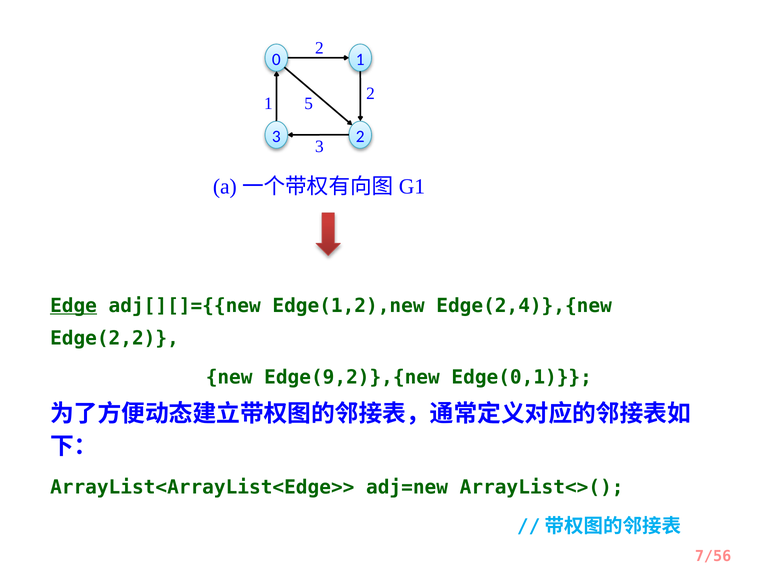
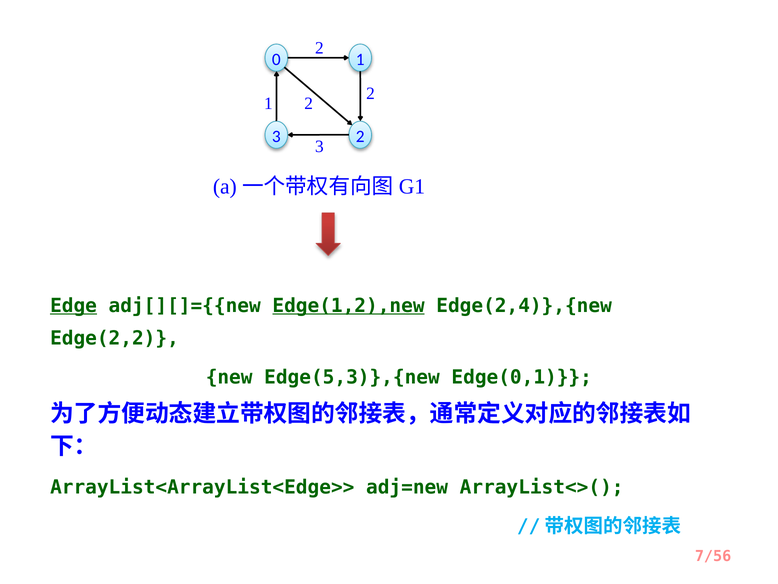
5: 5 -> 2 (309, 104)
Edge(1,2),new underline: none -> present (349, 305)
Edge(9,2)},{new: Edge(9,2)},{new -> Edge(5,3)},{new (352, 377)
